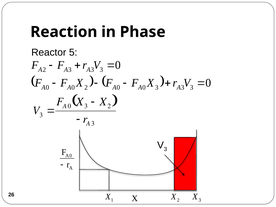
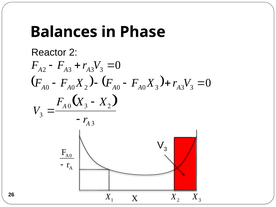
Reaction: Reaction -> Balances (64, 32)
Reactor 5: 5 -> 2 (73, 52)
